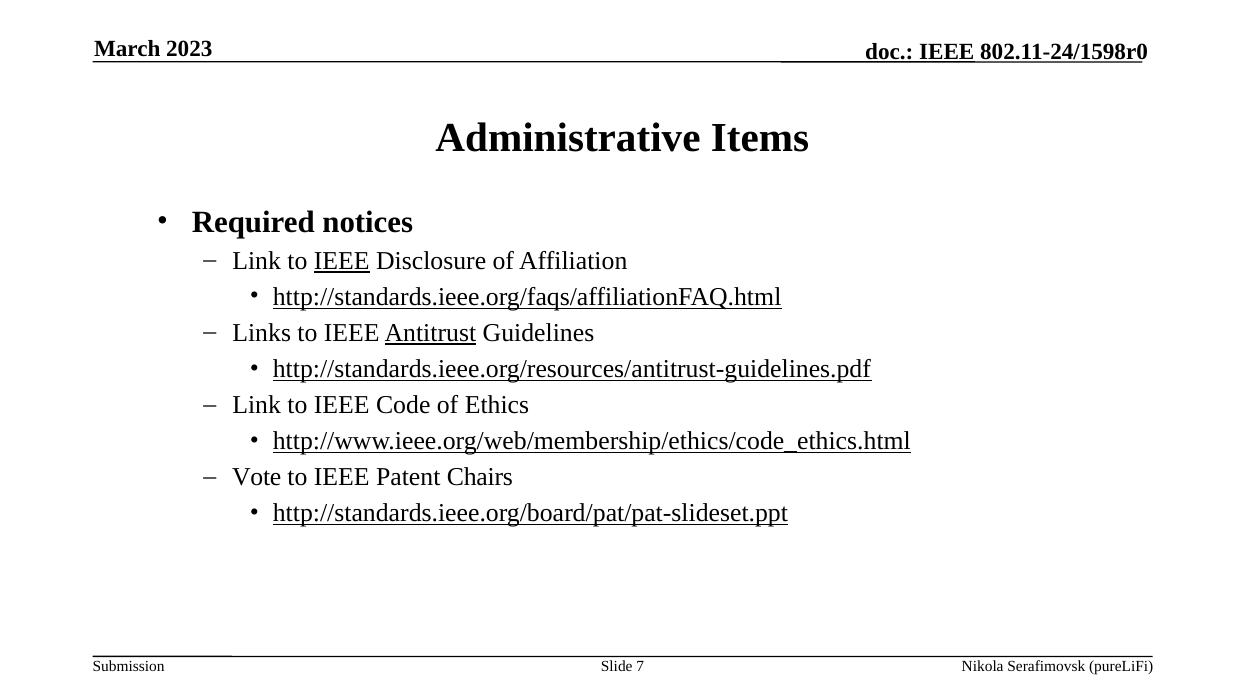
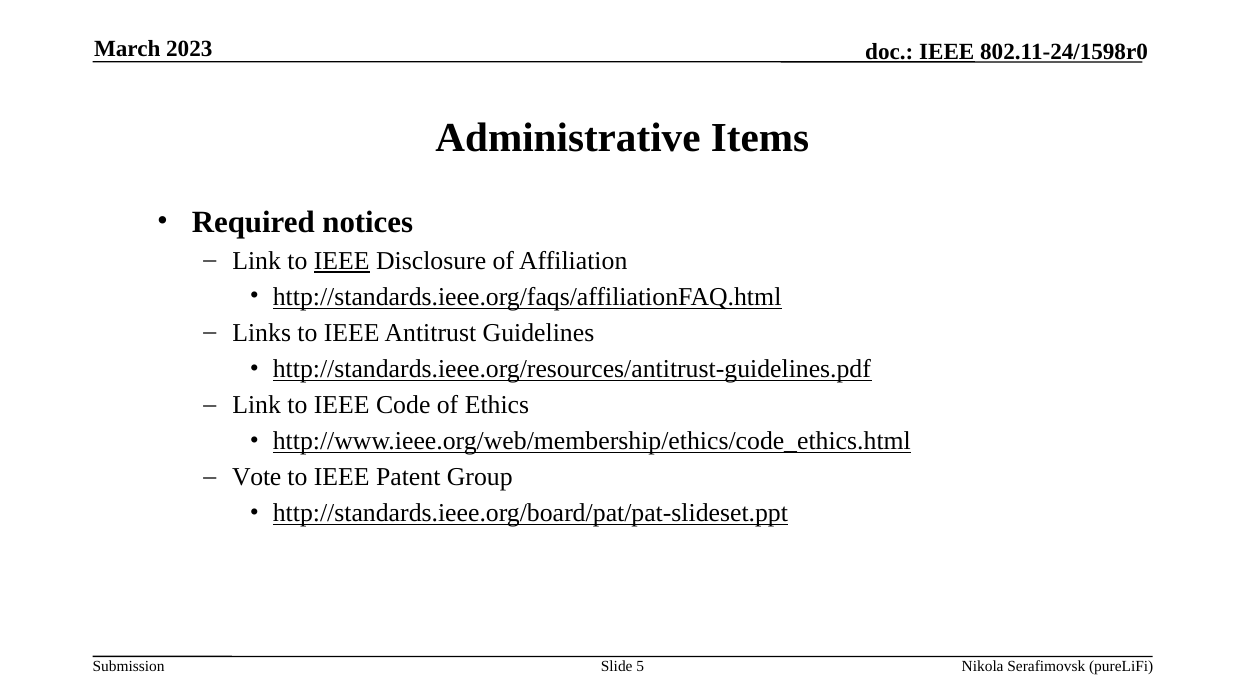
Antitrust underline: present -> none (430, 333)
Chairs: Chairs -> Group (480, 477)
7: 7 -> 5 (640, 666)
